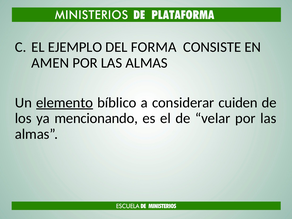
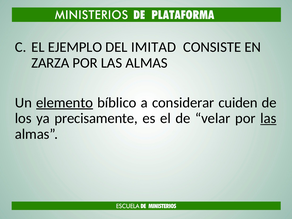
FORMA: FORMA -> IMITAD (154, 47)
AMEN: AMEN -> ZARZA (50, 63)
mencionando: mencionando -> precisamente (96, 118)
las underline: none -> present (268, 118)
